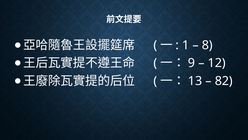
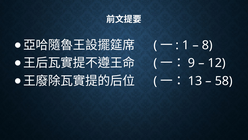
82: 82 -> 58 (224, 81)
